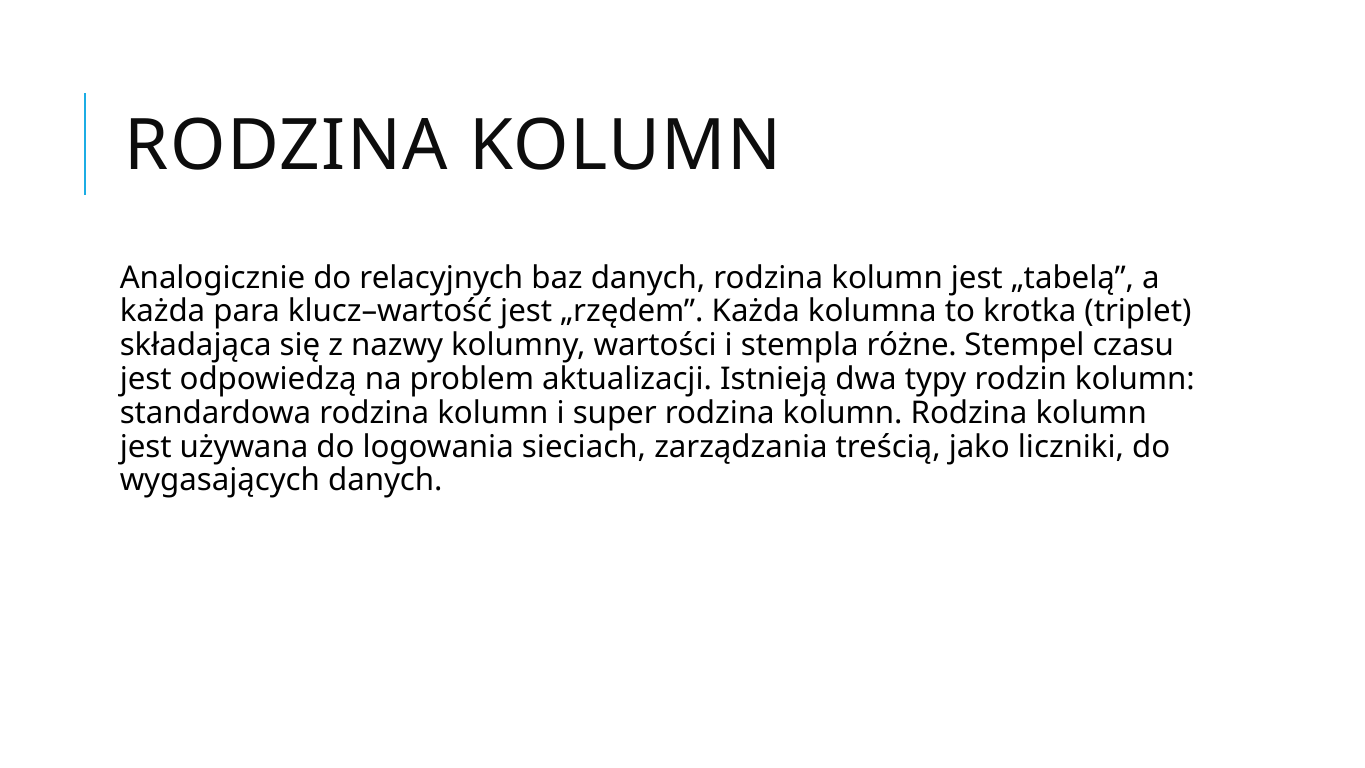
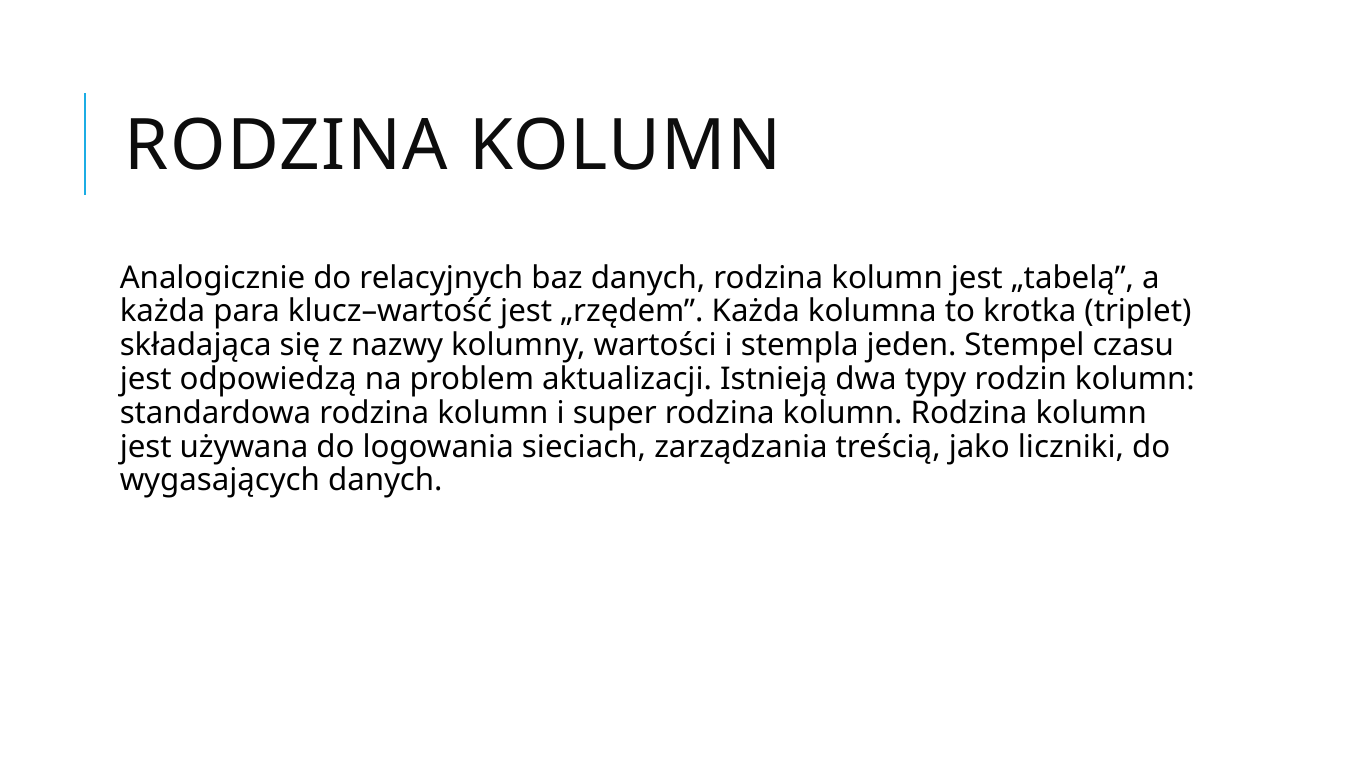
różne: różne -> jeden (912, 345)
